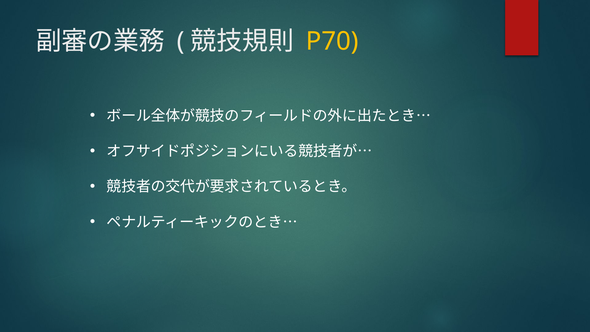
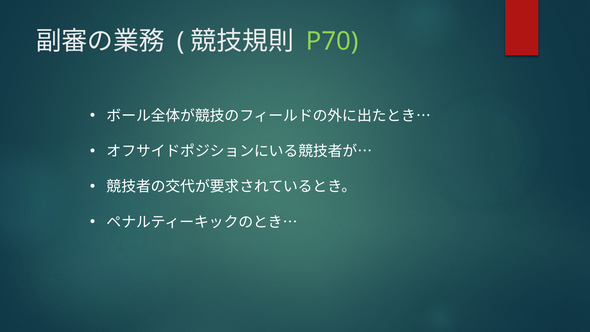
P70 colour: yellow -> light green (332, 41)
